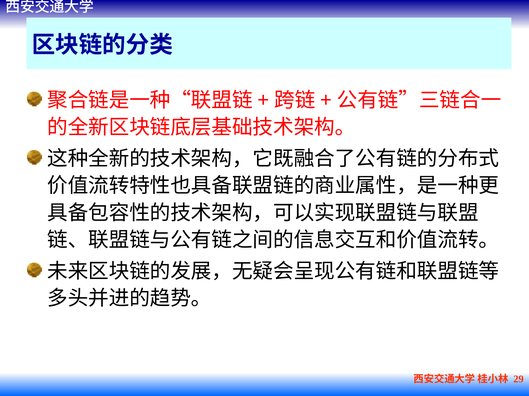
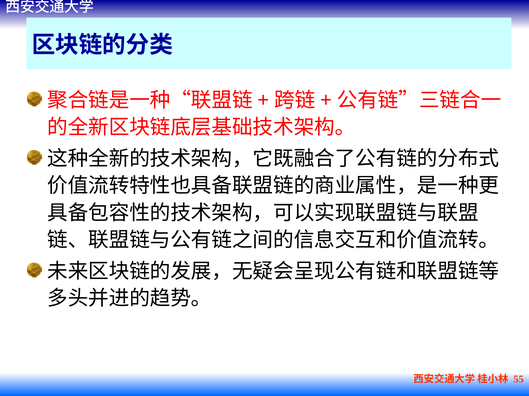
29: 29 -> 55 (519, 380)
